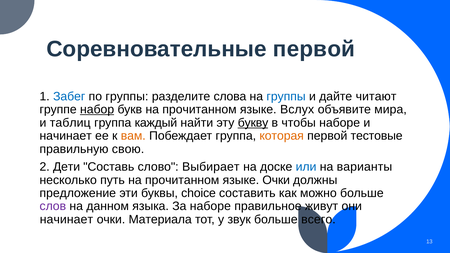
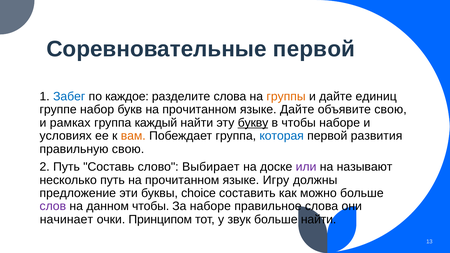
по группы: группы -> каждое (127, 96)
группы colour: blue -> orange (286, 96)
читают: читают -> единиц (376, 96)
набор underline: present -> none (97, 110)
языке Вслух: Вслух -> Дайте (297, 110)
объявите мира: мира -> свою (391, 110)
таблиц: таблиц -> рамках (70, 123)
начинает: начинает -> условиях (66, 136)
которая colour: orange -> blue (282, 136)
тестовые: тестовые -> развития (377, 136)
2 Дети: Дети -> Путь (66, 167)
или colour: blue -> purple (306, 167)
варианты: варианты -> называют (365, 167)
языке Очки: Очки -> Игру (276, 180)
данном языка: языка -> чтобы (151, 206)
правильное живут: живут -> слова (322, 206)
Материала: Материала -> Принципом (160, 220)
больше всего: всего -> найти (319, 220)
